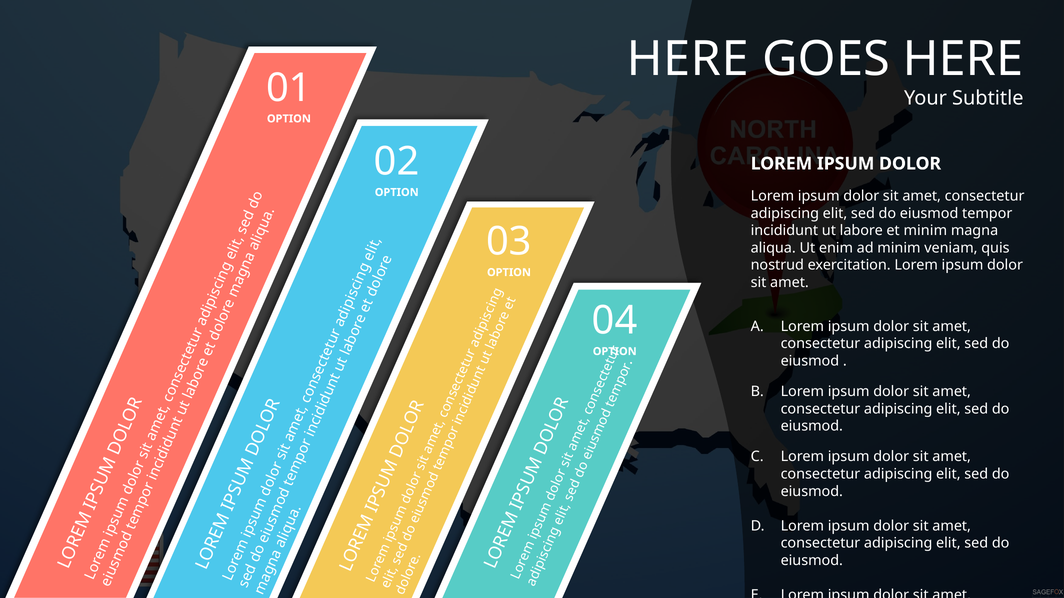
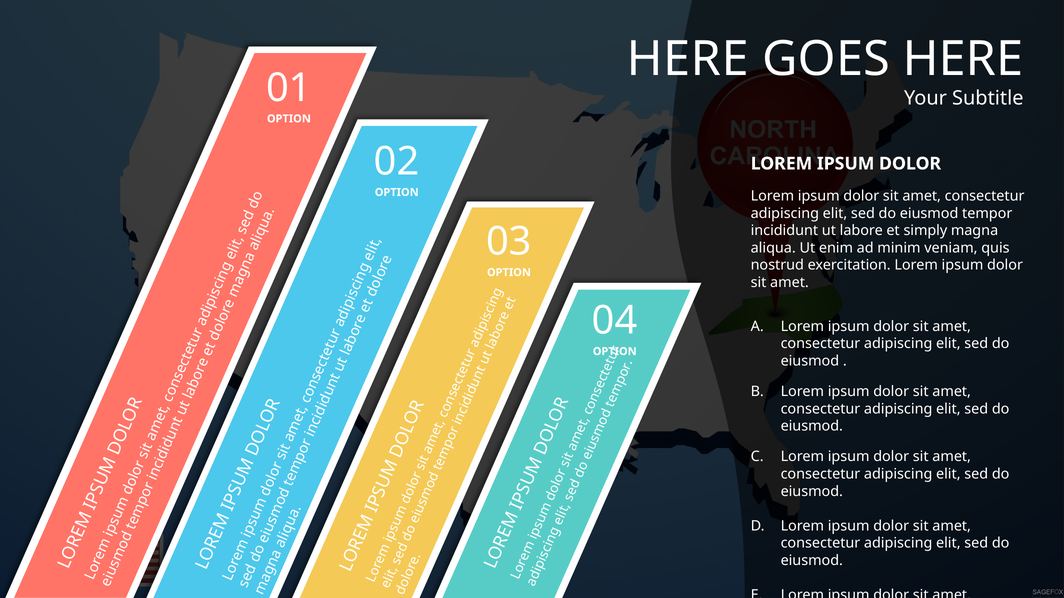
et minim: minim -> simply (925, 231)
